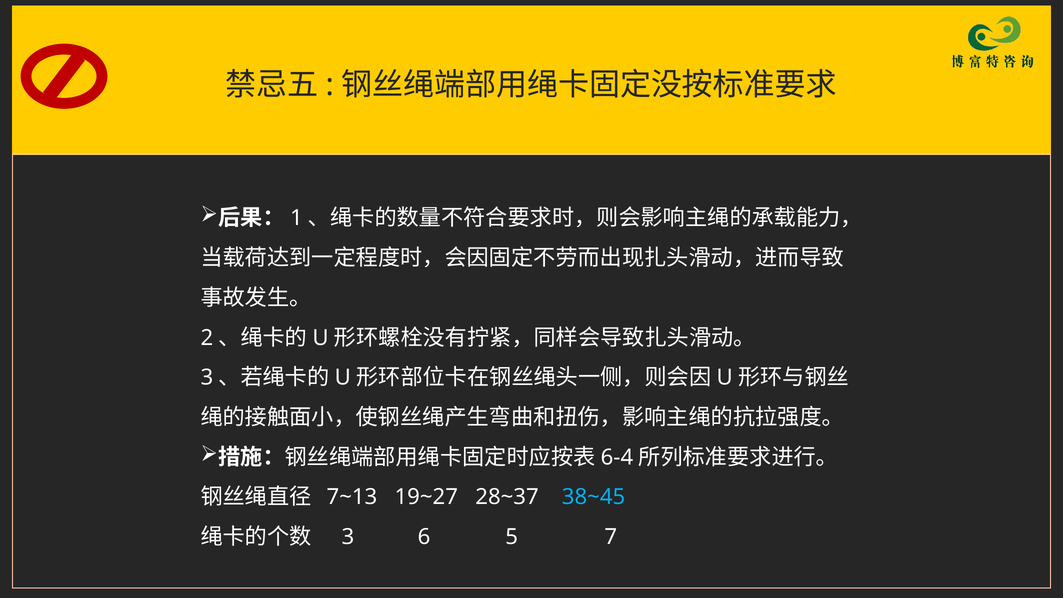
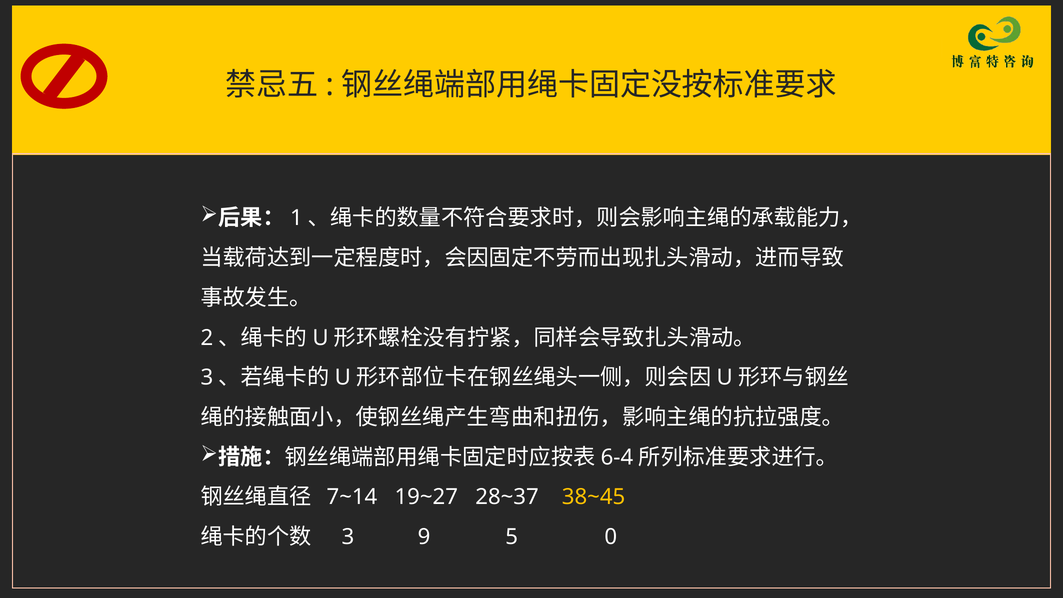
7~13: 7~13 -> 7~14 (352, 497)
38~45 colour: light blue -> yellow (594, 497)
6: 6 -> 9 (424, 537)
7: 7 -> 0 (611, 537)
